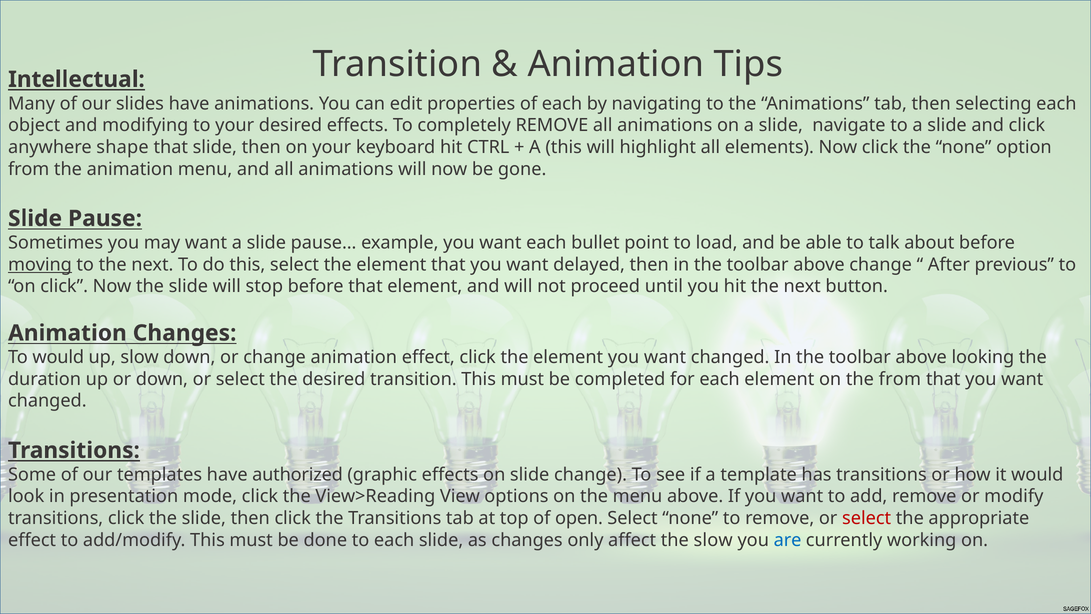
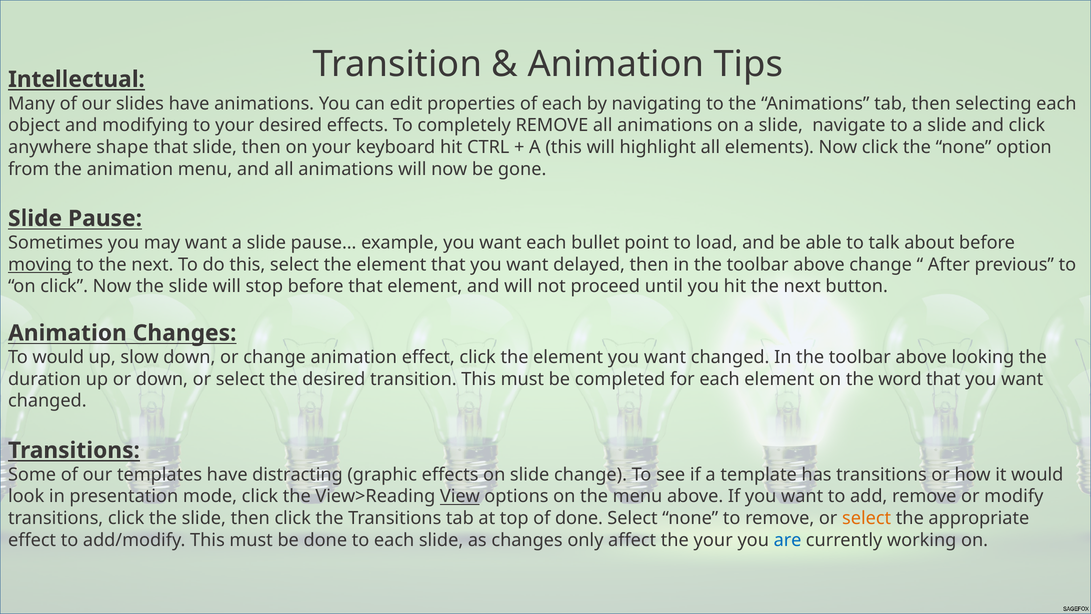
the from: from -> word (900, 379)
authorized: authorized -> distracting (297, 474)
View underline: none -> present (460, 496)
of open: open -> done (579, 518)
select colour: red -> orange (867, 518)
the slow: slow -> your (713, 540)
